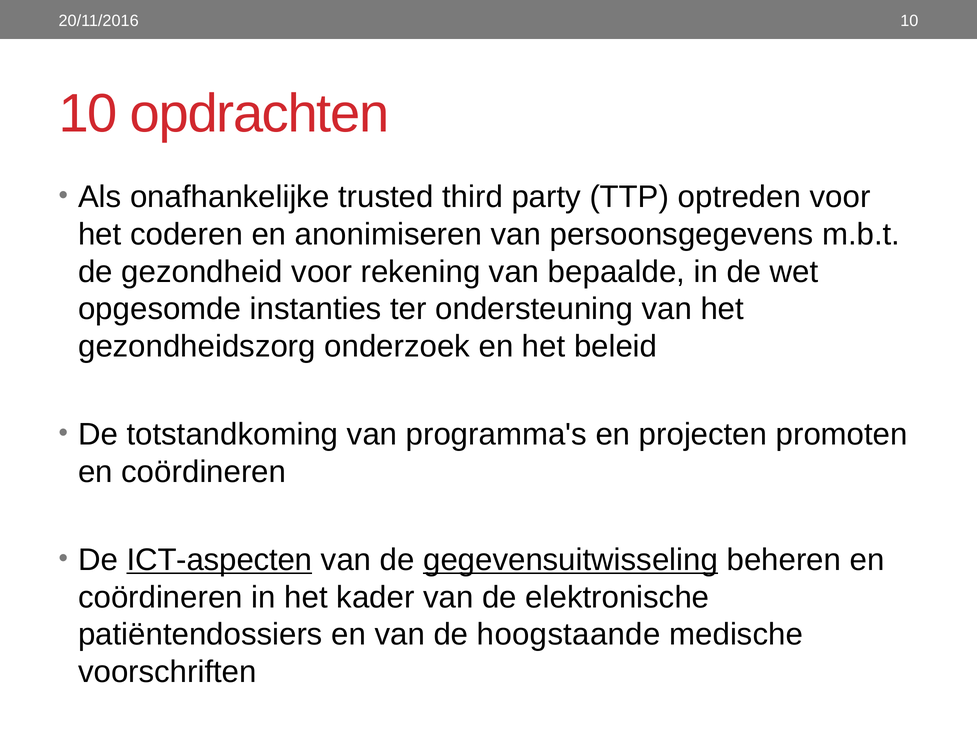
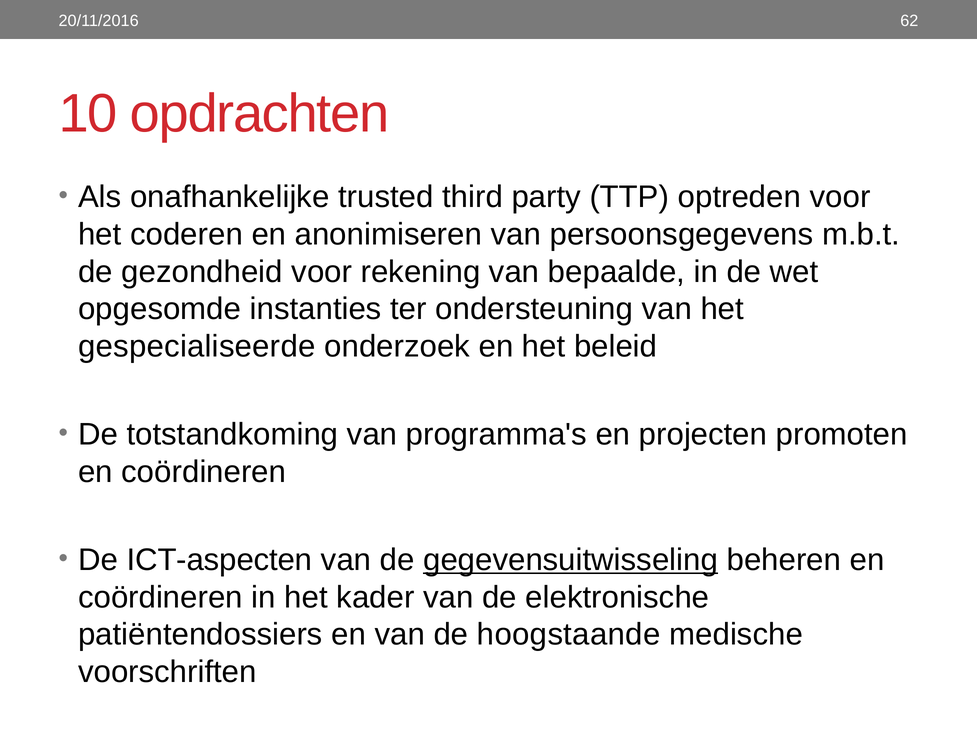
20/11/2016 10: 10 -> 62 (909, 21)
gezondheidszorg: gezondheidszorg -> gespecialiseerde (197, 346)
ICT-aspecten underline: present -> none (219, 560)
